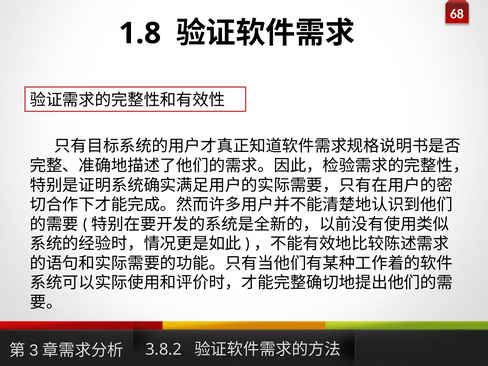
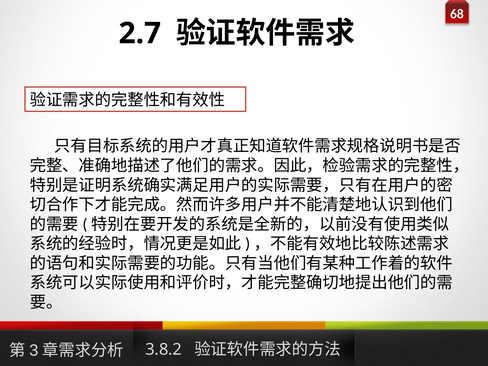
1.8: 1.8 -> 2.7 (140, 33)
